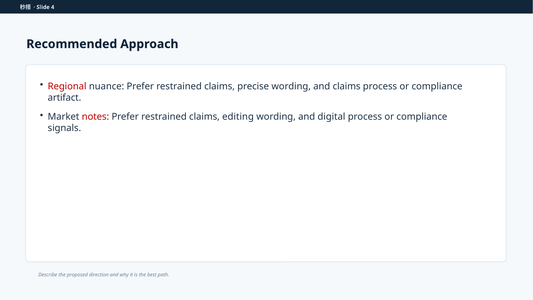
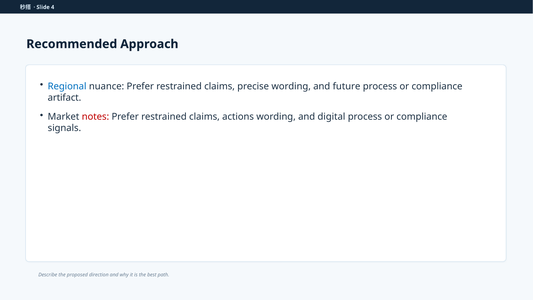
Regional colour: red -> blue (67, 86)
and claims: claims -> future (347, 86)
editing: editing -> actions (238, 117)
